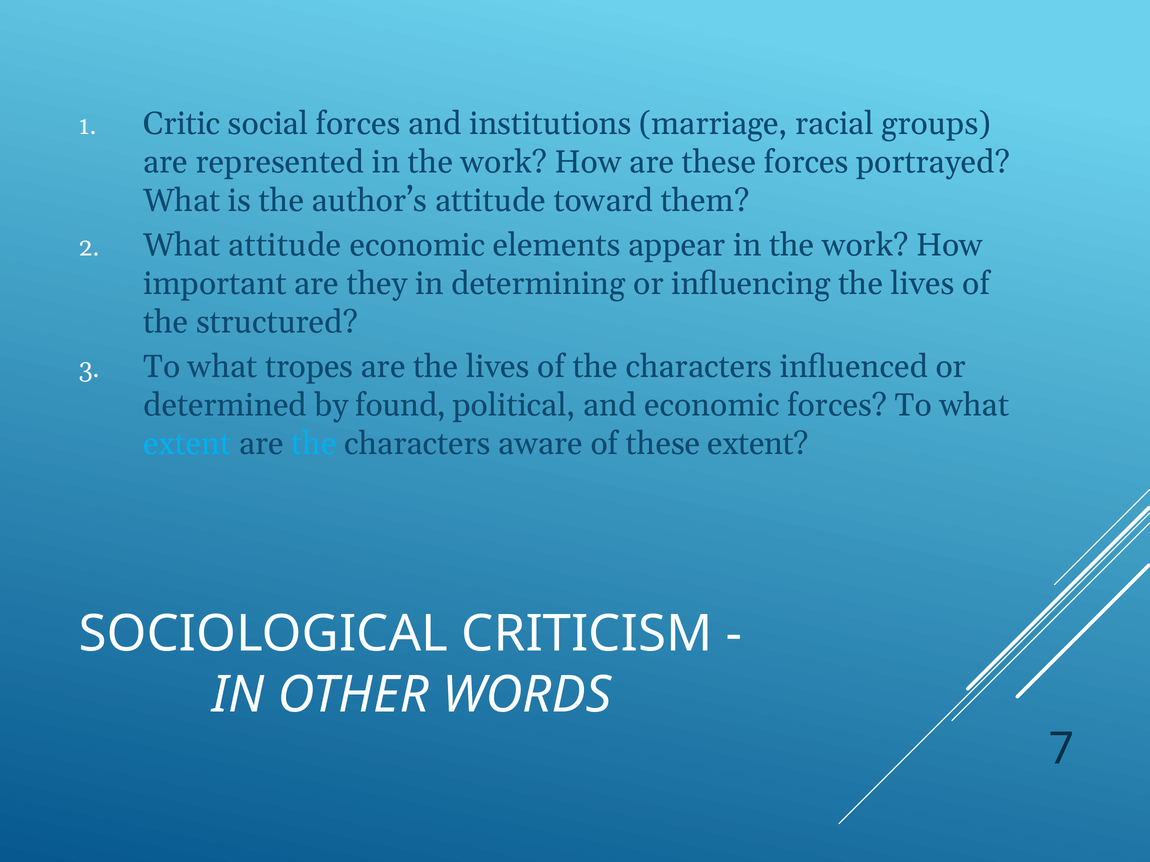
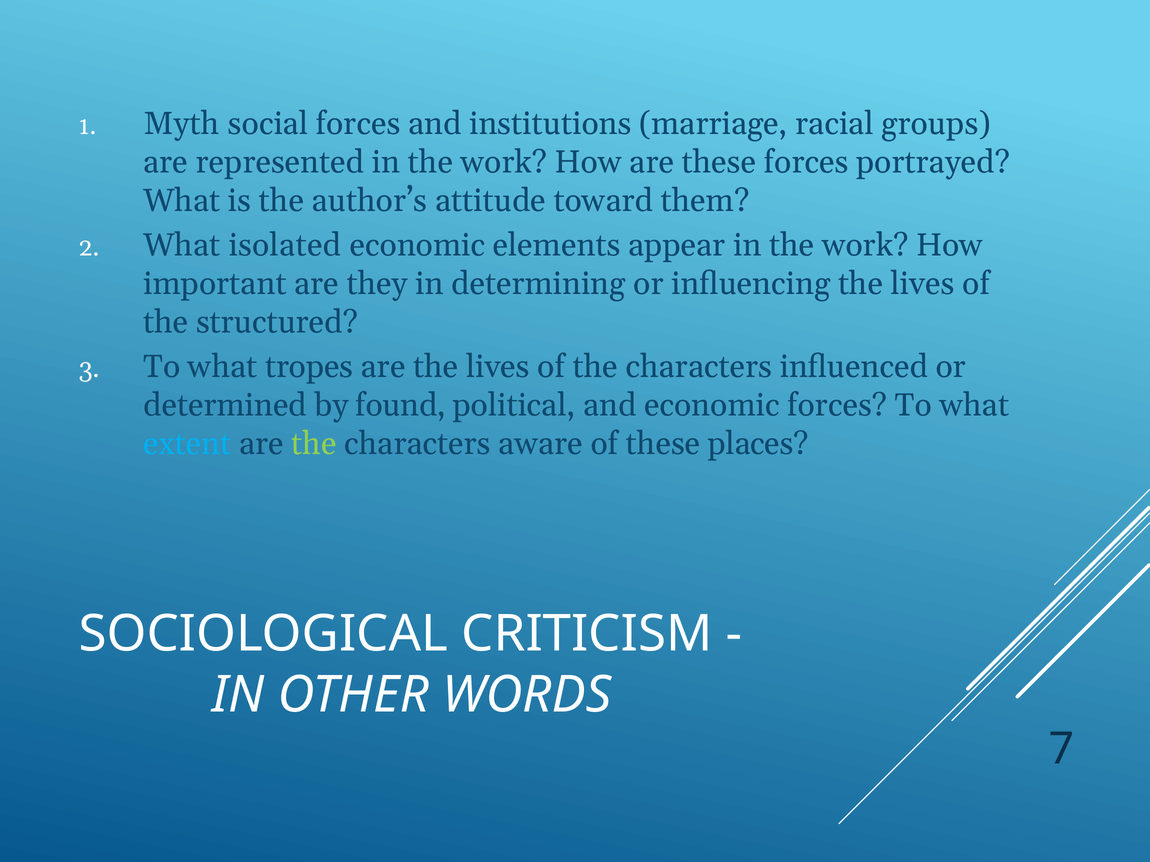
Critic: Critic -> Myth (182, 124)
What attitude: attitude -> isolated (285, 245)
the colour: light blue -> light green (314, 444)
these extent: extent -> places (758, 444)
